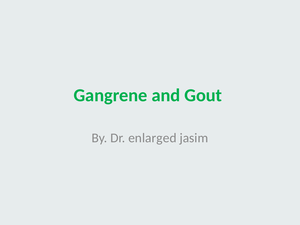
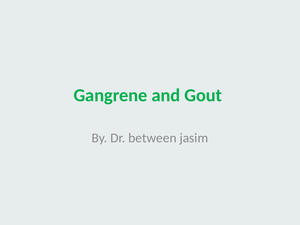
enlarged: enlarged -> between (152, 138)
